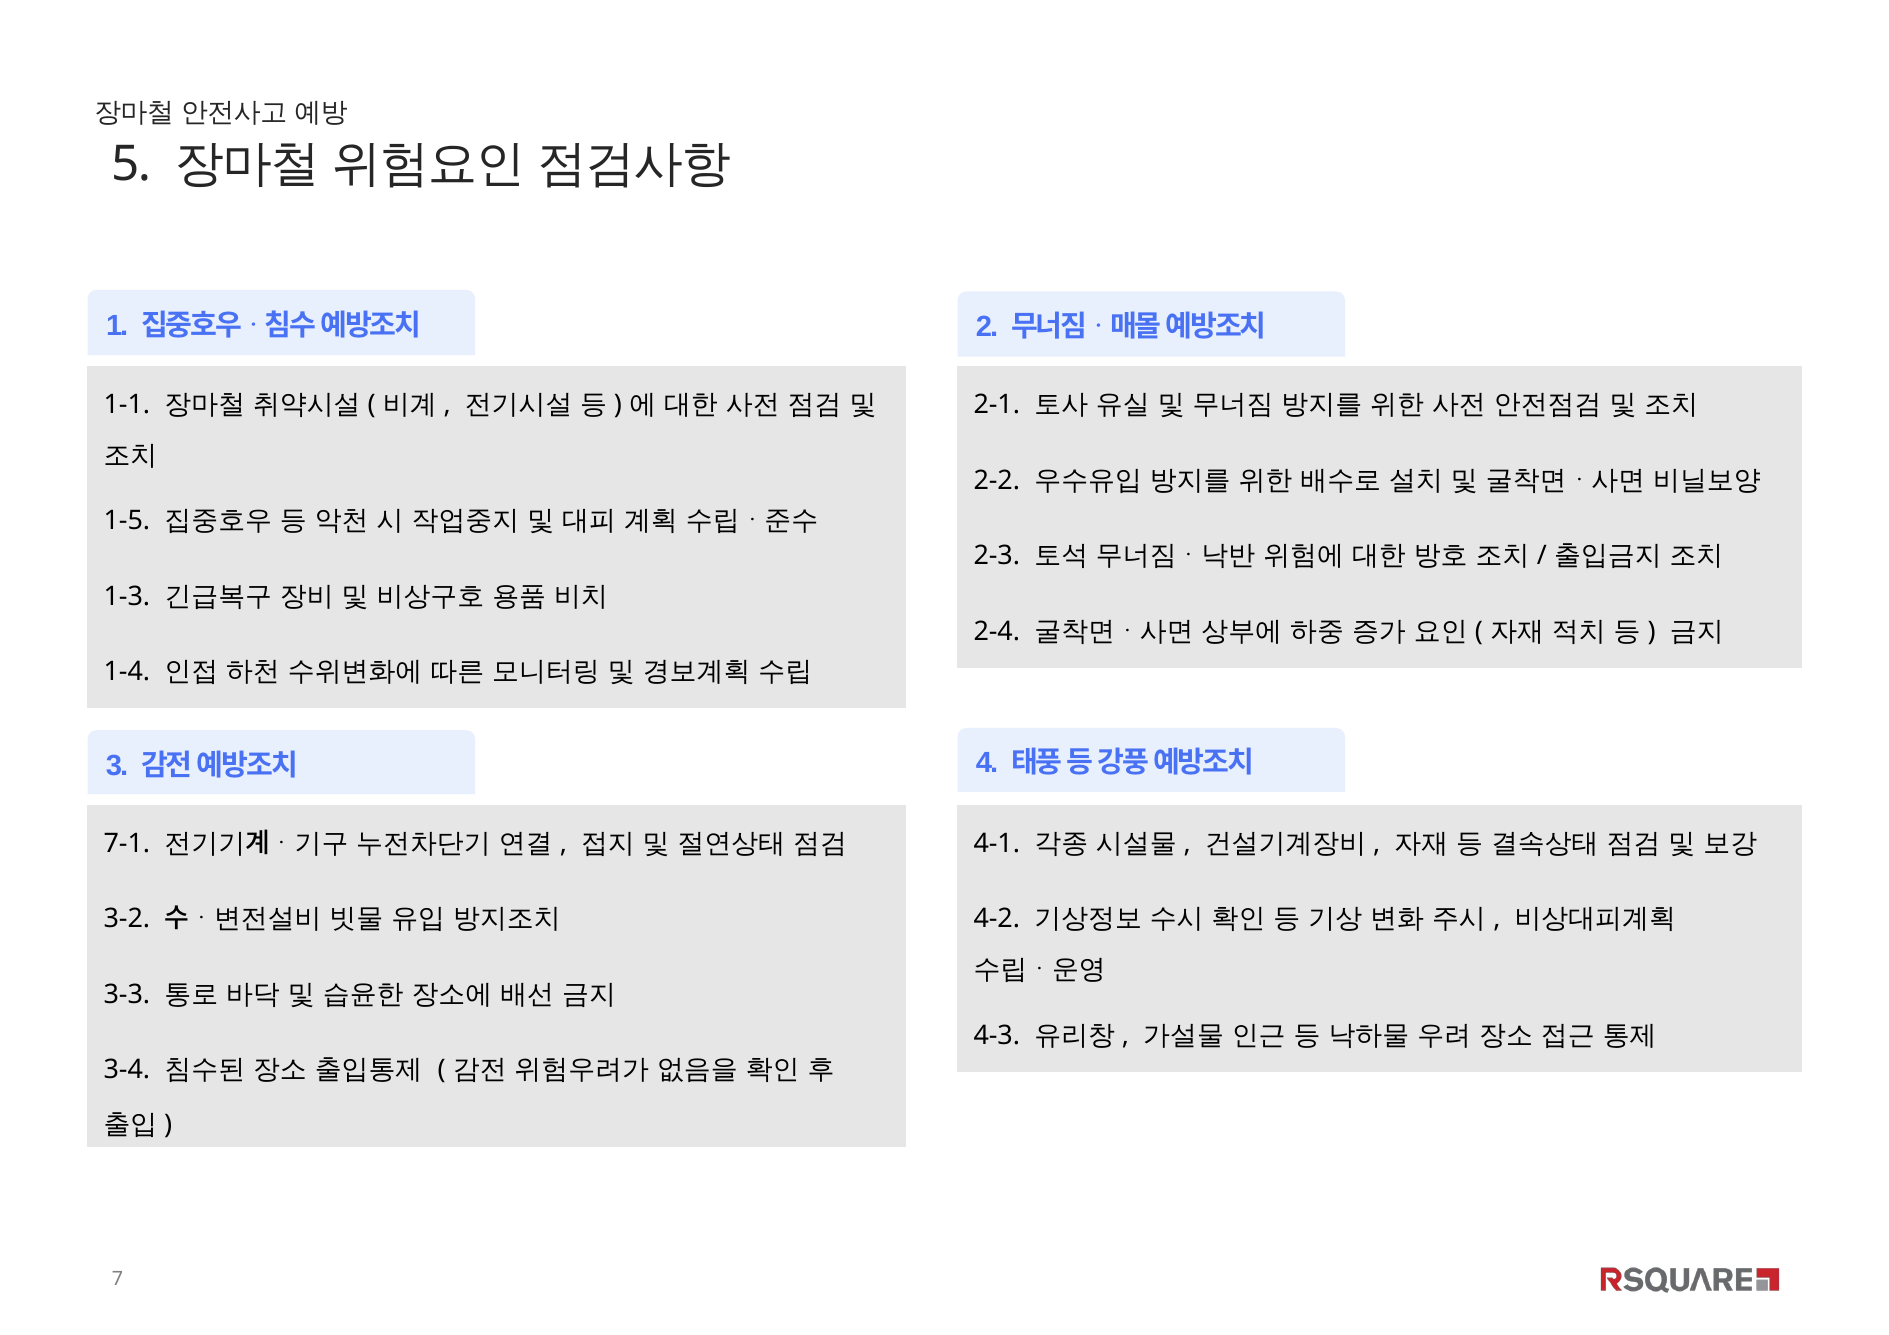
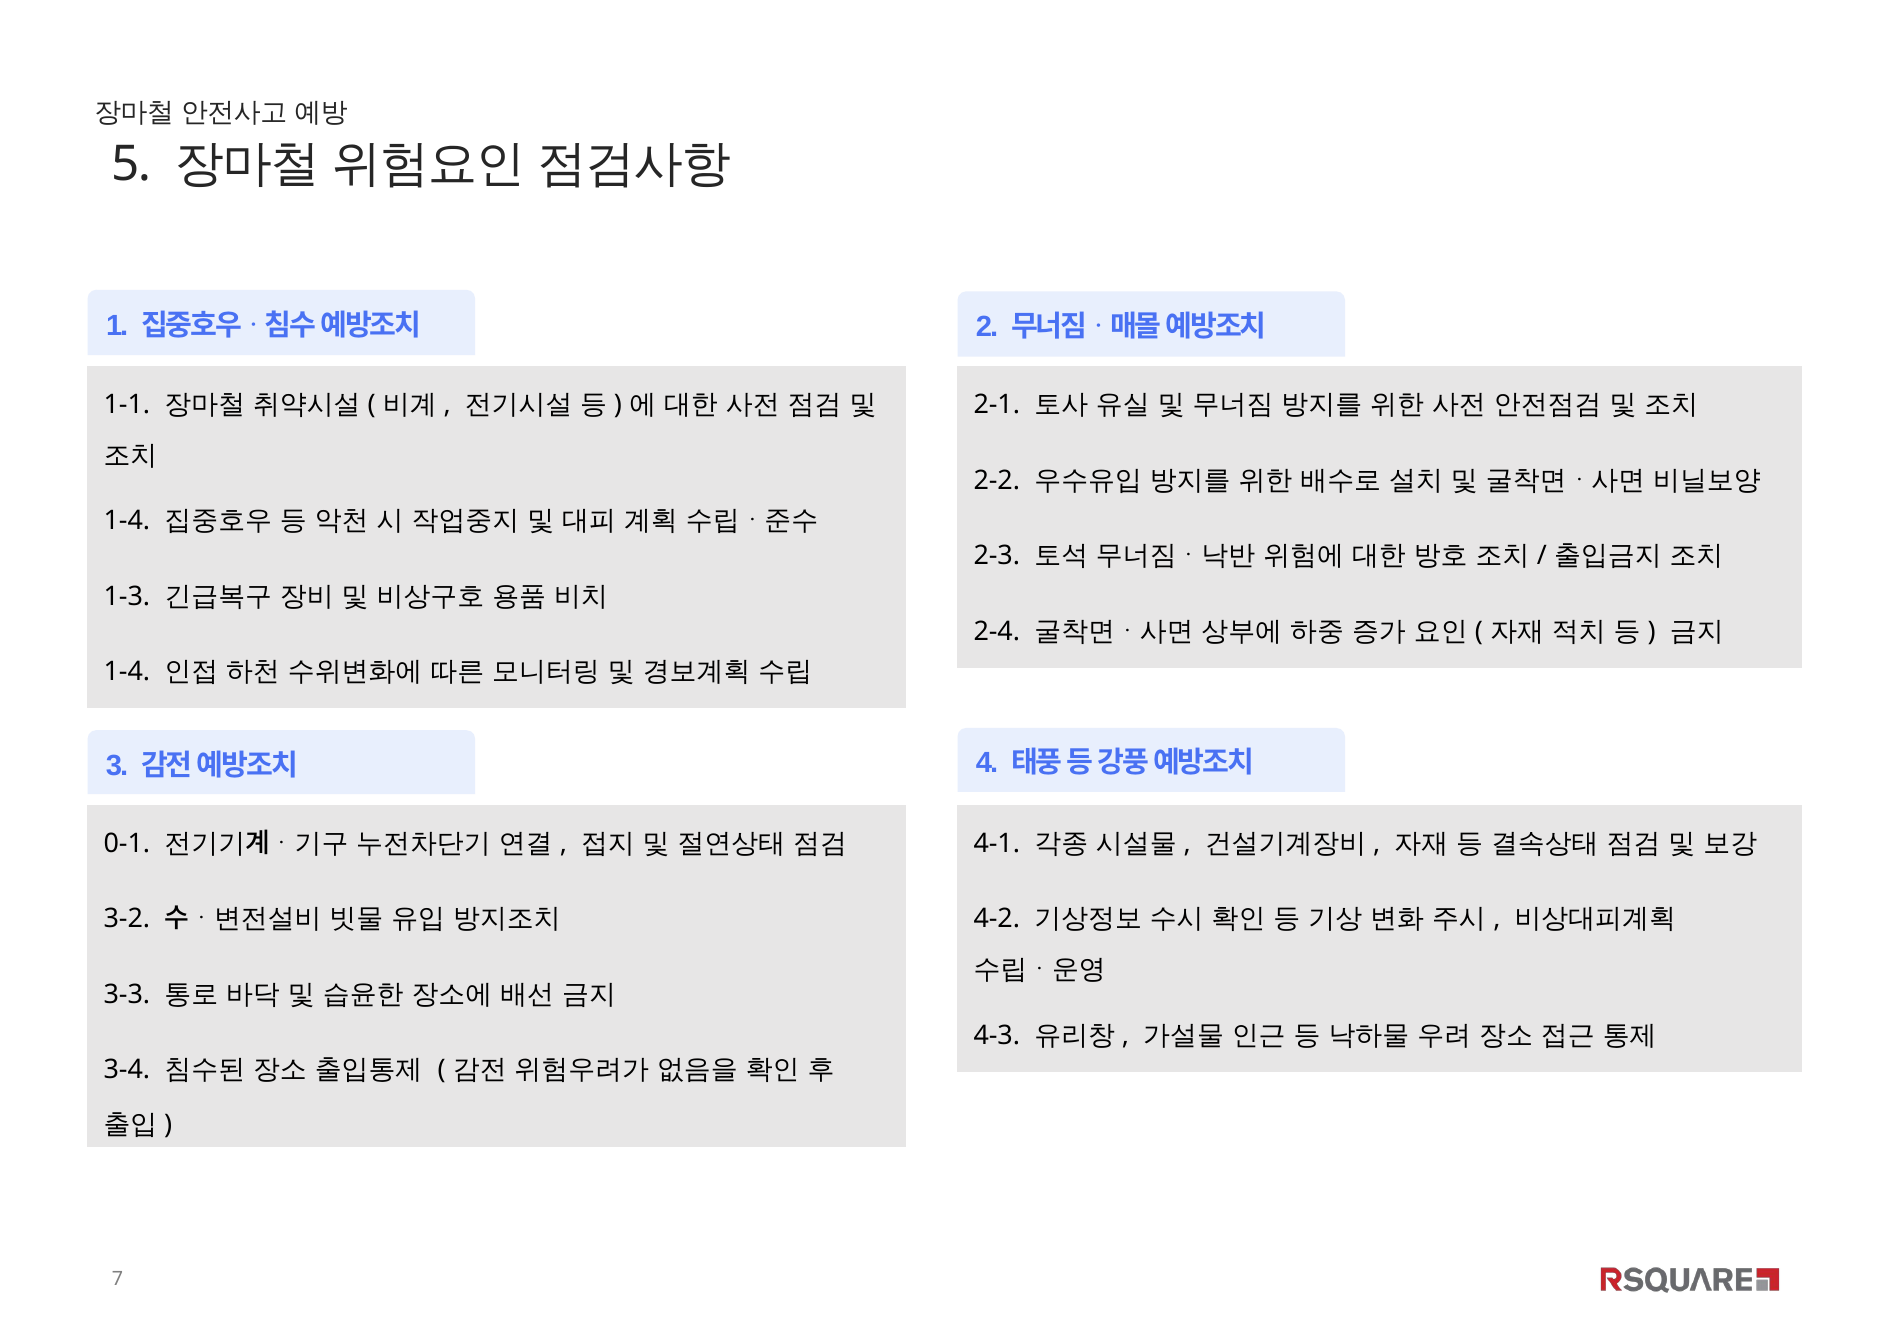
1-5: 1-5 -> 1-4 (127, 521)
7-1: 7-1 -> 0-1 (127, 844)
